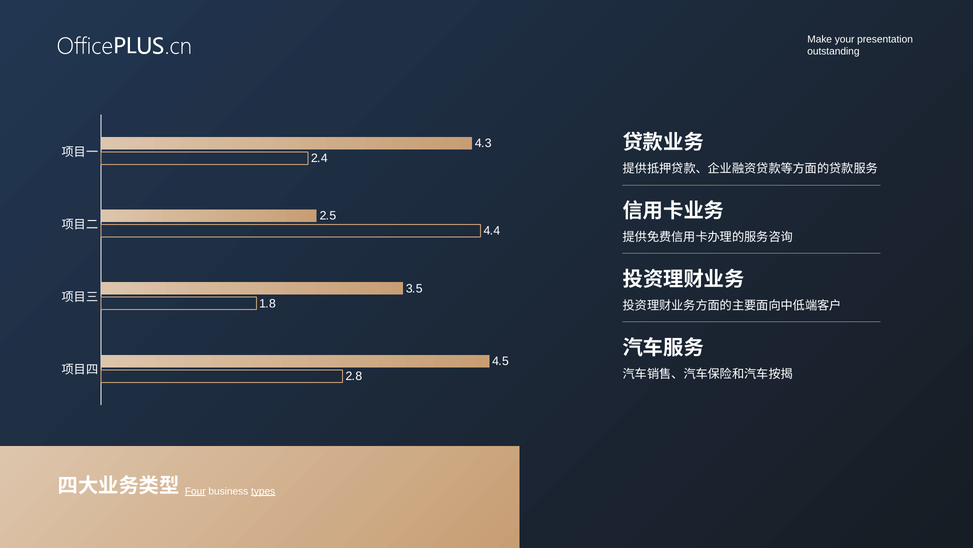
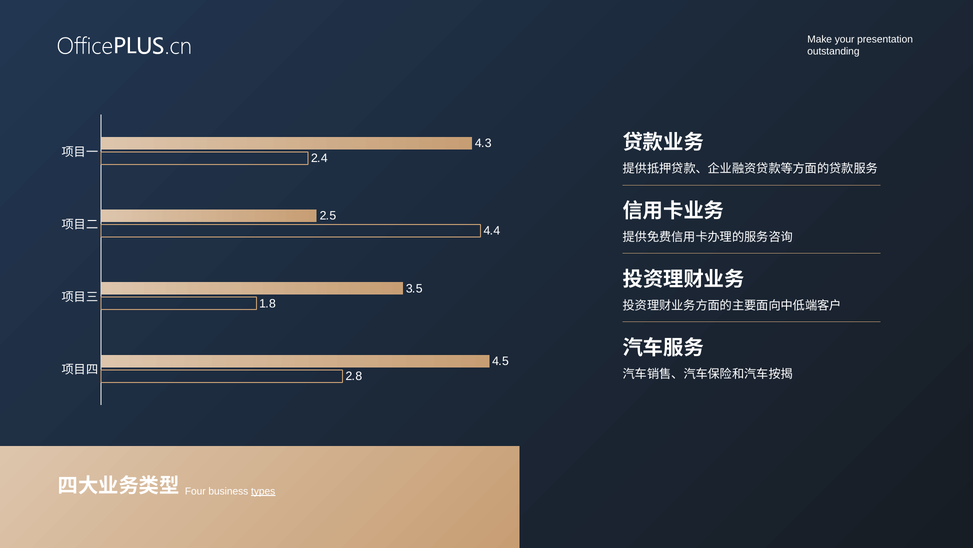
Four underline: present -> none (195, 491)
